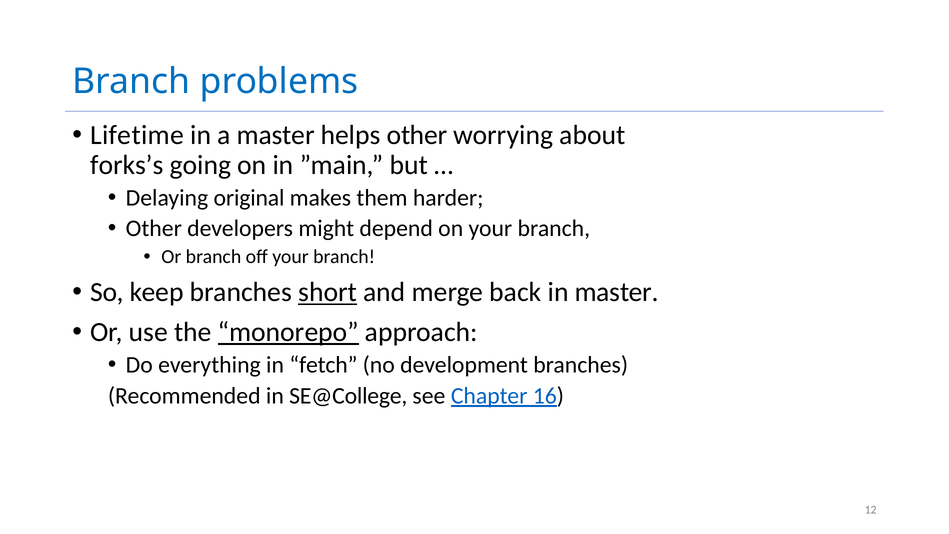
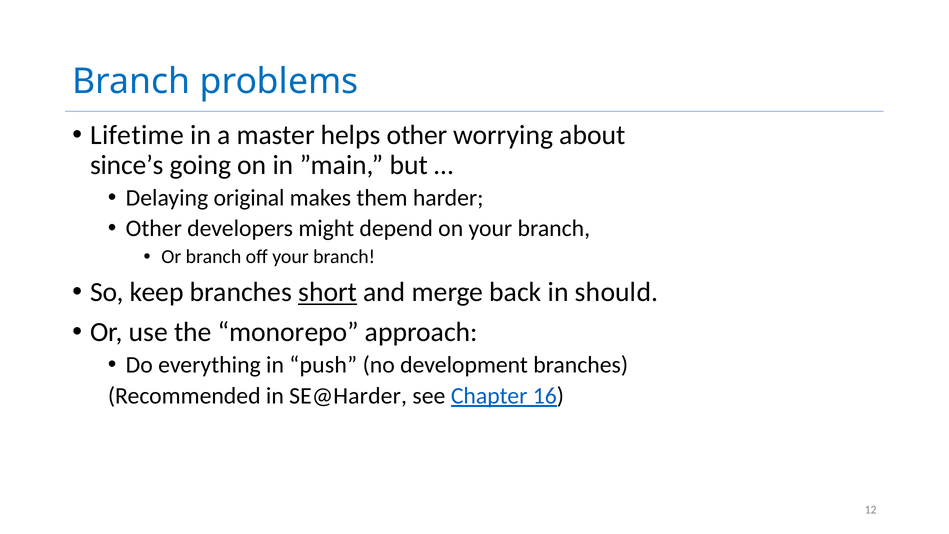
forks’s: forks’s -> since’s (127, 165)
in master: master -> should (616, 292)
monorepo underline: present -> none (288, 332)
fetch: fetch -> push (323, 365)
SE@College: SE@College -> SE@Harder (348, 396)
